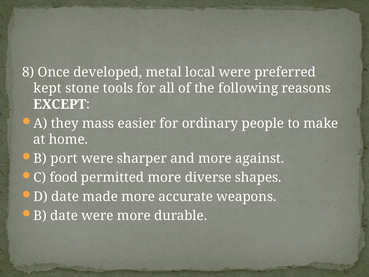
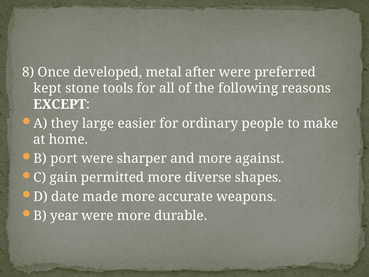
local: local -> after (200, 72)
mass: mass -> large (98, 123)
food: food -> gain (64, 177)
B date: date -> year (64, 216)
